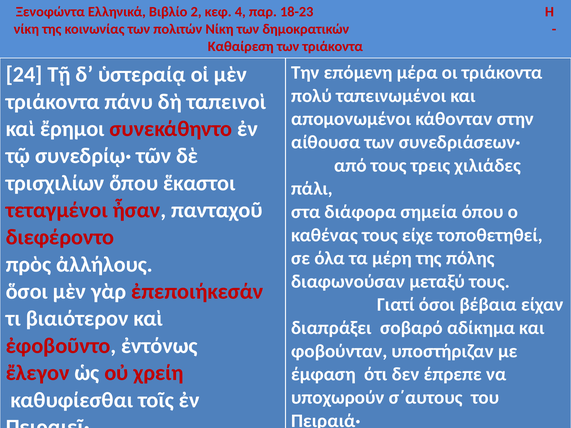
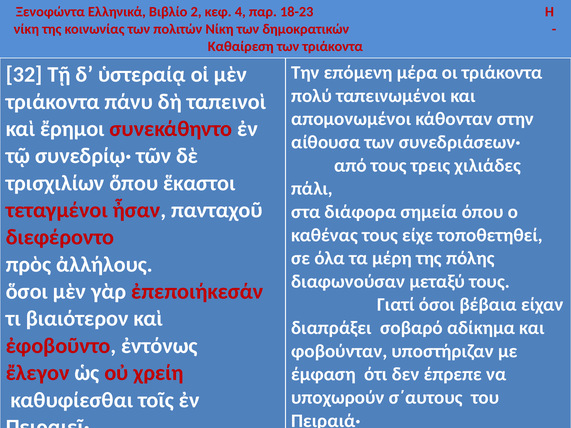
24: 24 -> 32 (24, 75)
